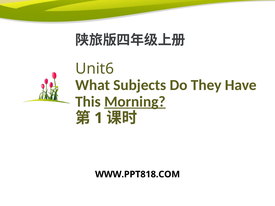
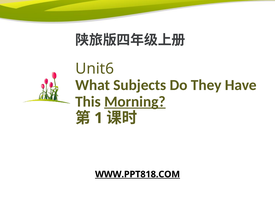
WWW.PPT818.COM underline: none -> present (138, 175)
